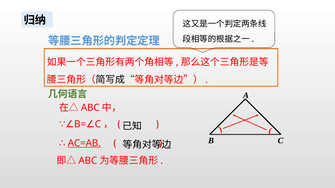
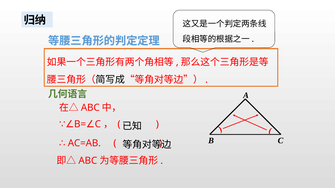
AC=AB underline: present -> none (84, 143)
